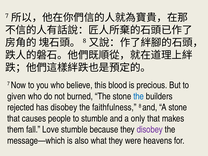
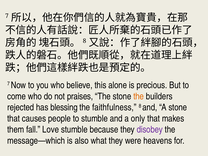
blood: blood -> alone (118, 85)
given: given -> come (17, 96)
burned: burned -> praises (80, 96)
the colour: blue -> orange (139, 96)
has disobey: disobey -> blessing (64, 107)
